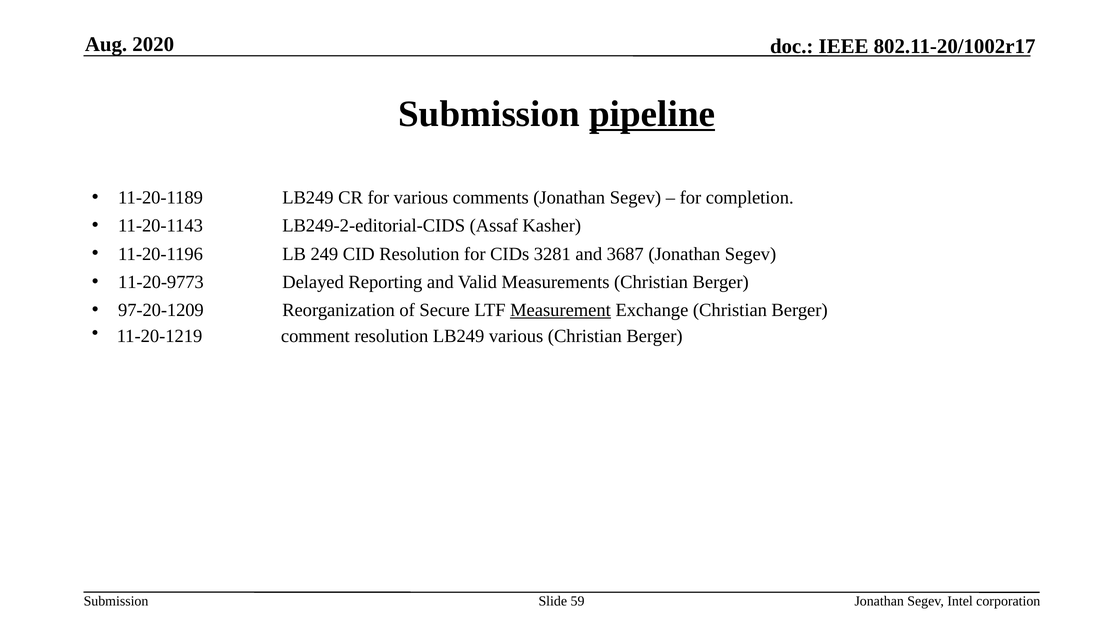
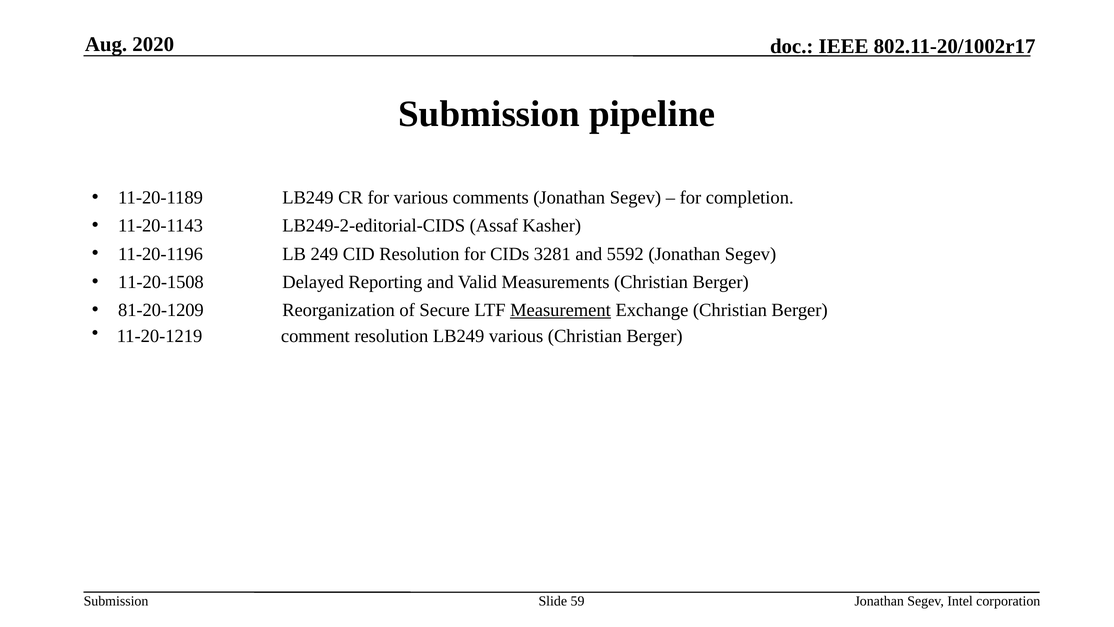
pipeline underline: present -> none (652, 114)
3687: 3687 -> 5592 (625, 254)
11-20-9773: 11-20-9773 -> 11-20-1508 (161, 282)
97-20-1209: 97-20-1209 -> 81-20-1209 (161, 310)
